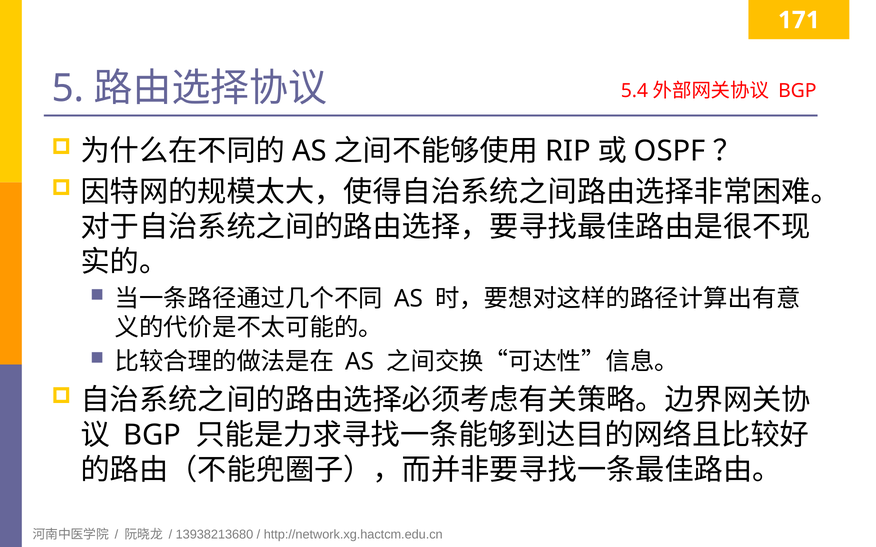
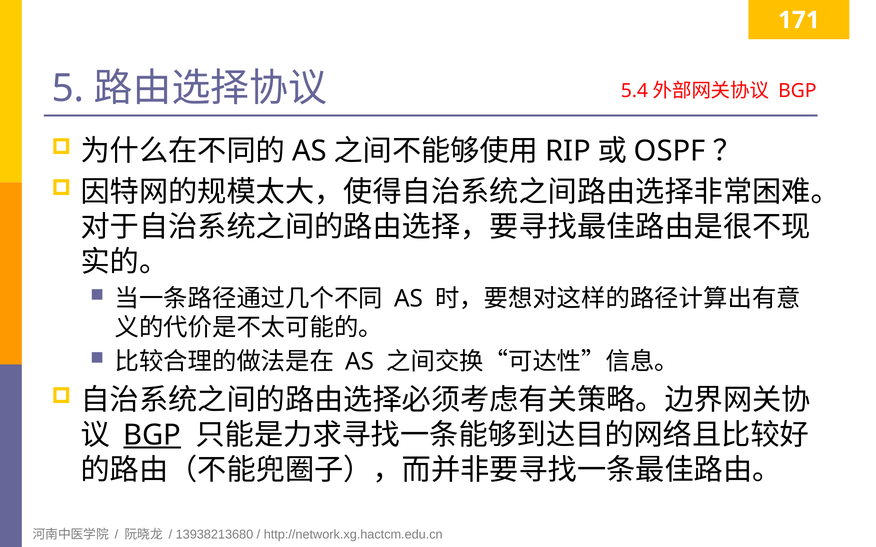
BGP underline: none -> present (152, 435)
